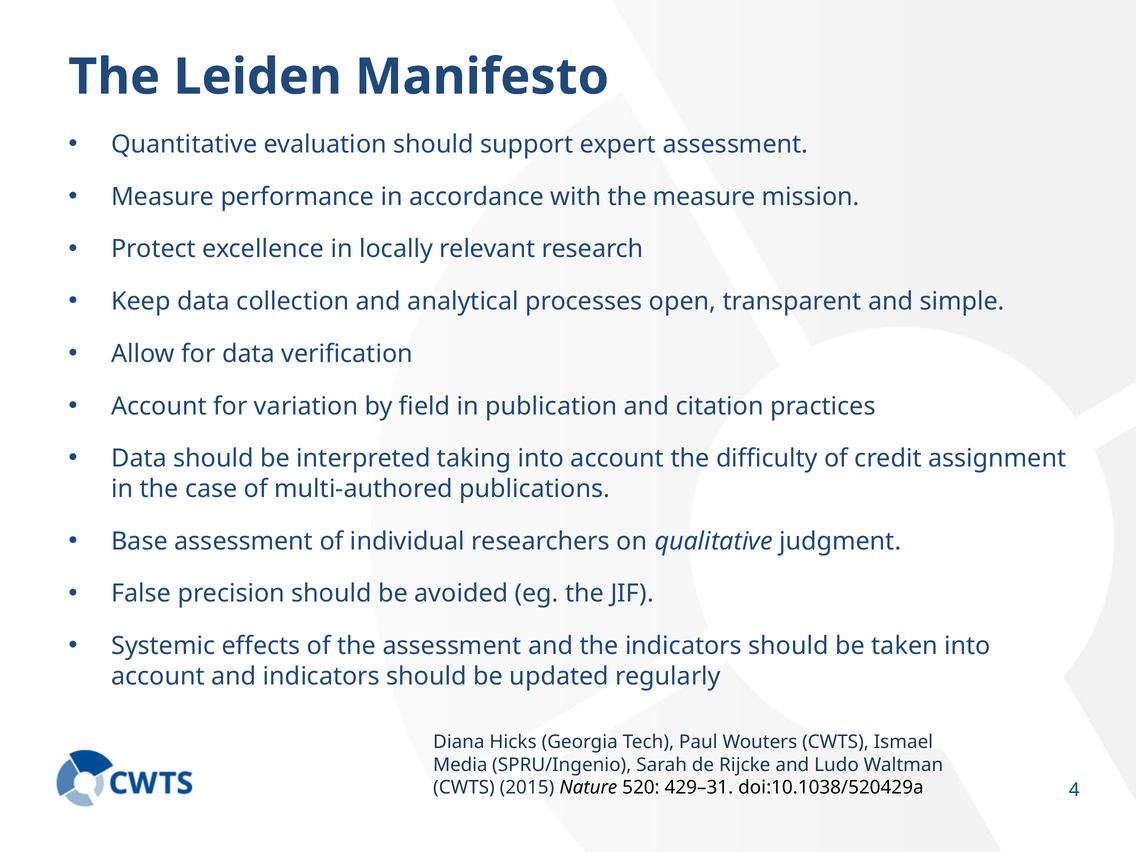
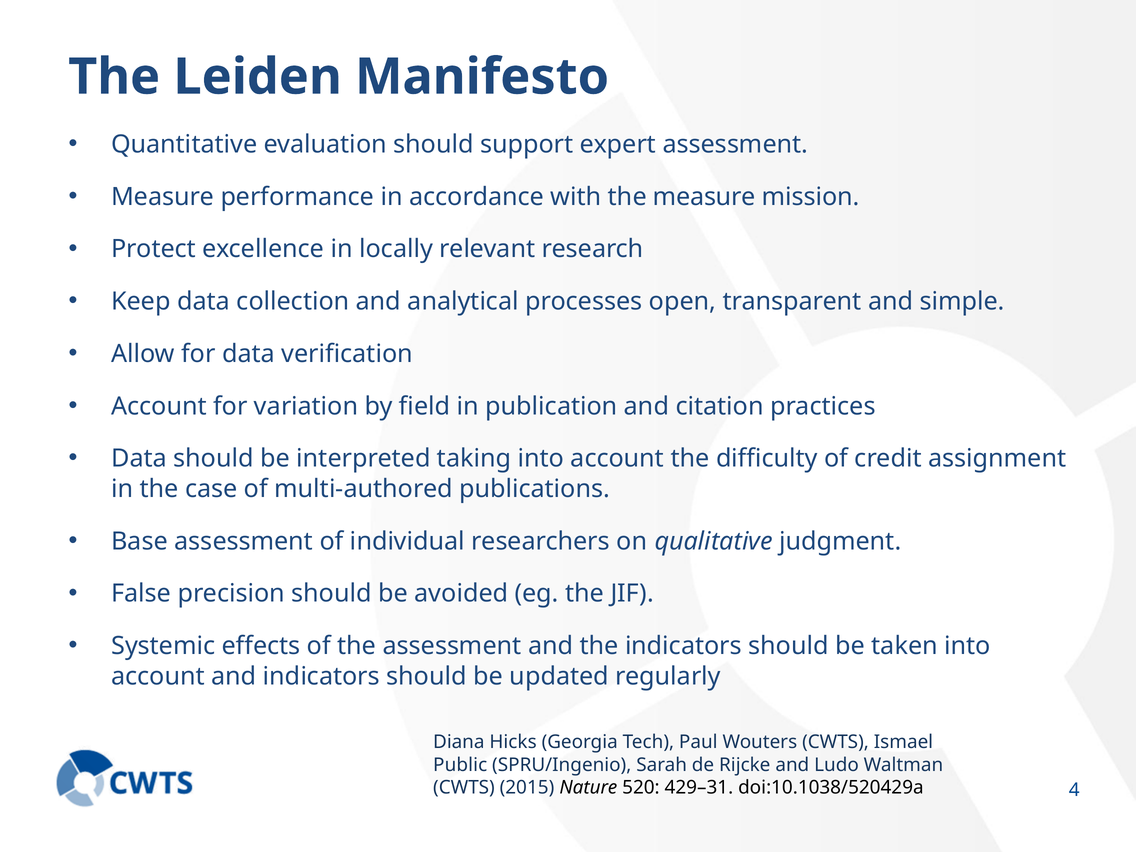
Media: Media -> Public (460, 765)
